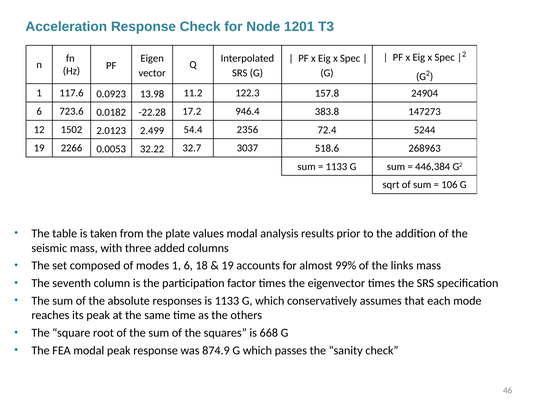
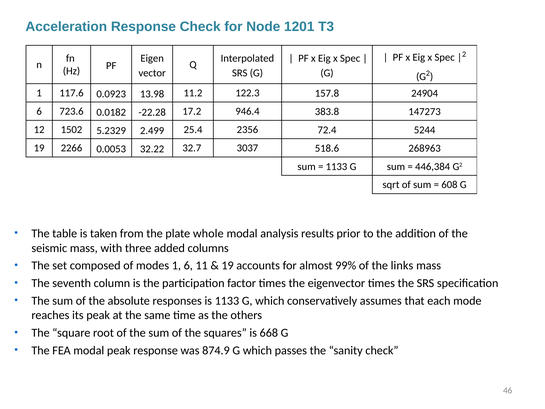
2.0123: 2.0123 -> 5.2329 (111, 130)
54.4: 54.4 -> 25.4 (193, 130)
106: 106 -> 608 (449, 185)
values: values -> whole (208, 233)
18: 18 -> 11 (202, 265)
